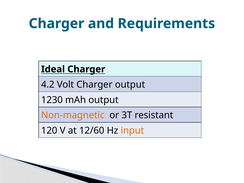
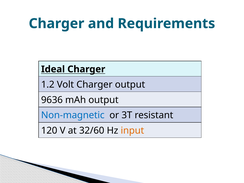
4.2: 4.2 -> 1.2 (48, 85)
1230: 1230 -> 9636 (52, 100)
Non-magnetic colour: orange -> blue (73, 115)
12/60: 12/60 -> 32/60 (92, 131)
